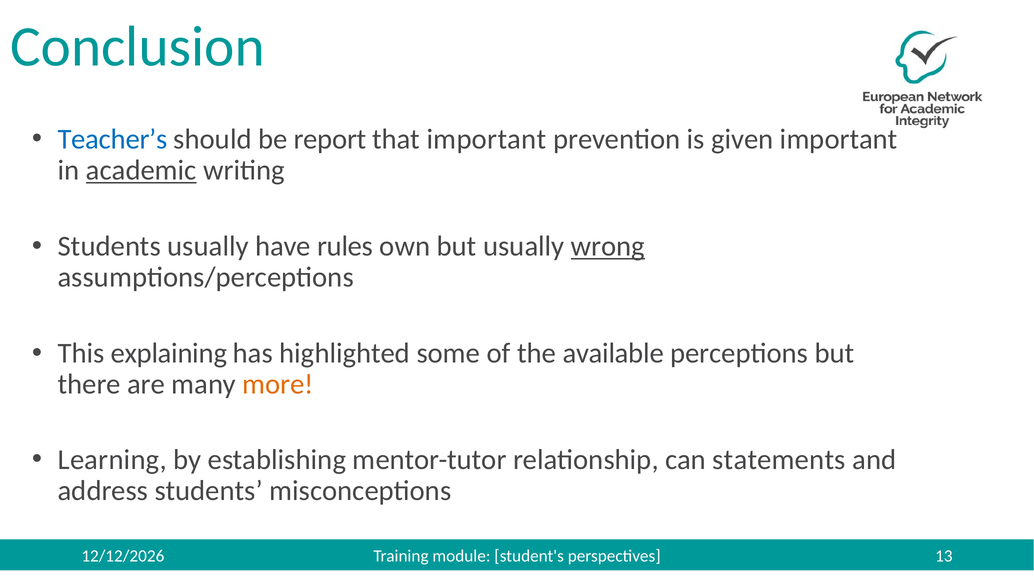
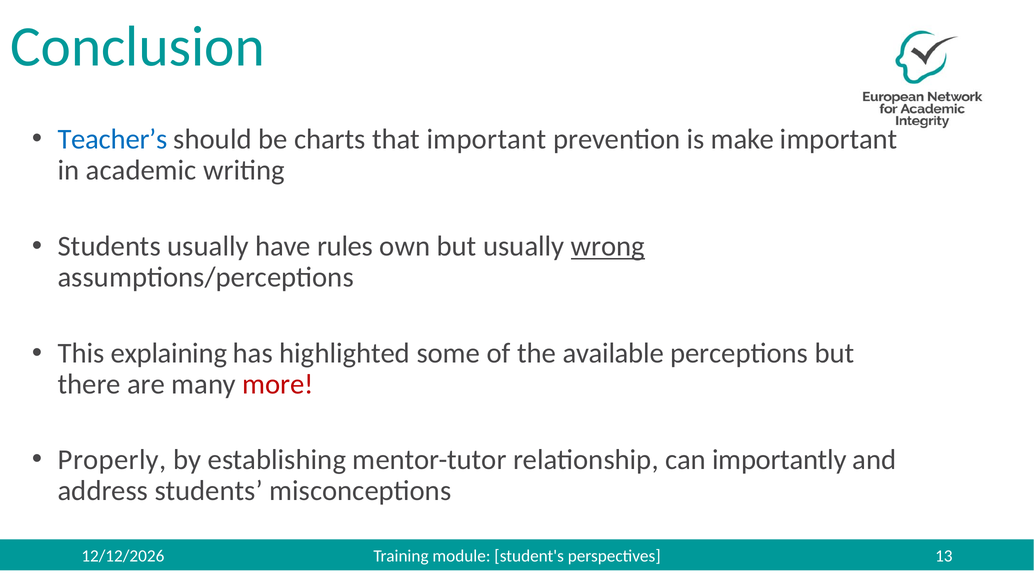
report: report -> charts (330, 139)
given: given -> make (742, 139)
academic underline: present -> none (141, 170)
more colour: orange -> red (278, 384)
Learning: Learning -> Properly (112, 459)
statements: statements -> importantly (779, 459)
